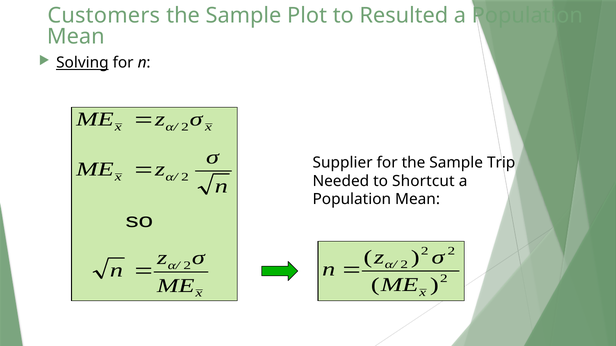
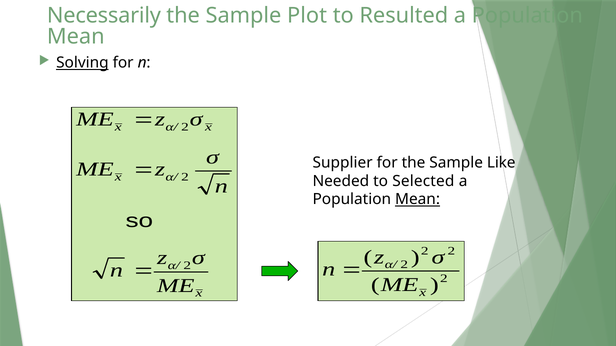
Customers: Customers -> Necessarily (104, 16)
Trip: Trip -> Like (501, 163)
Shortcut: Shortcut -> Selected (423, 181)
Mean underline: none -> present (418, 200)
